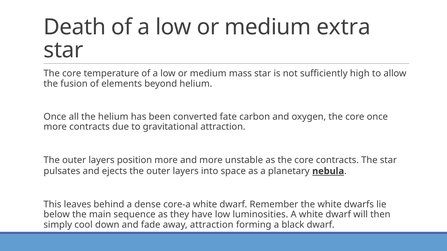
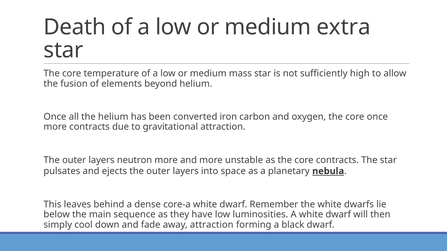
fate: fate -> iron (228, 117)
position: position -> neutron (134, 160)
